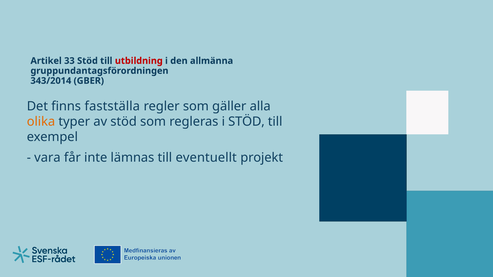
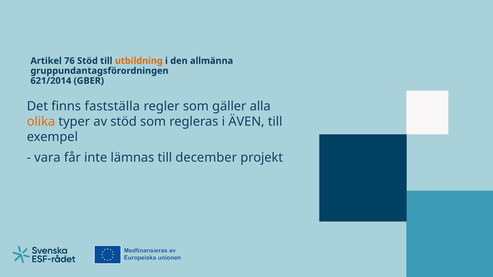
33: 33 -> 76 (69, 61)
utbildning colour: red -> orange (139, 61)
343/2014: 343/2014 -> 621/2014 (51, 81)
i STÖD: STÖD -> ÄVEN (246, 122)
eventuellt: eventuellt -> december (206, 158)
